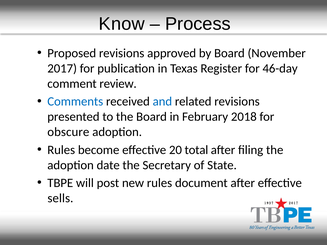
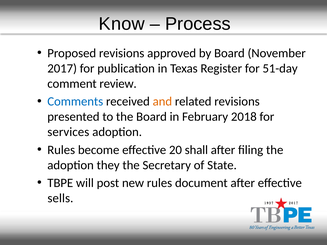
46-day: 46-day -> 51-day (280, 69)
and colour: blue -> orange (162, 102)
obscure: obscure -> services (68, 132)
total: total -> shall (196, 150)
date: date -> they (108, 165)
